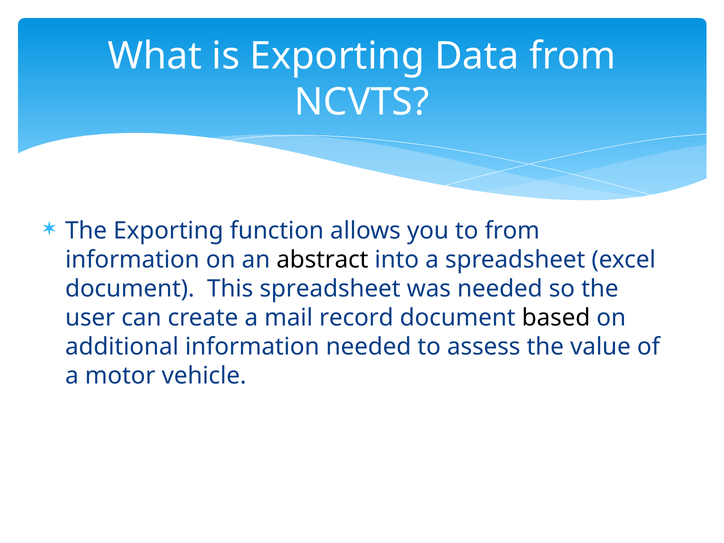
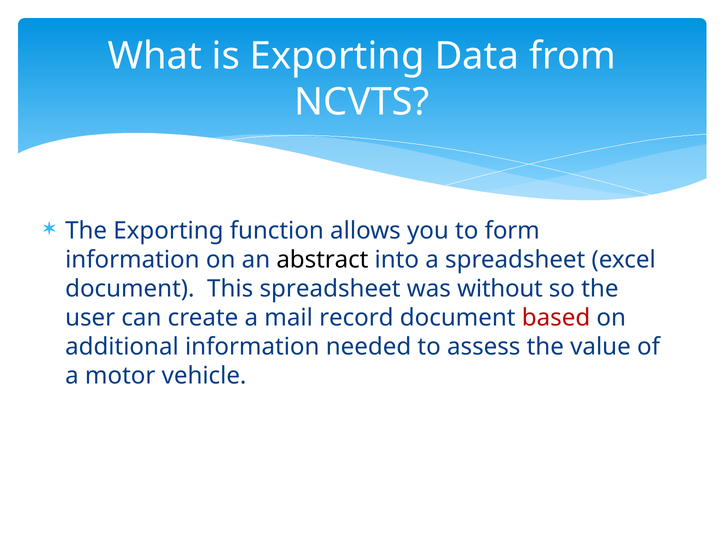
to from: from -> form (512, 231)
was needed: needed -> without (500, 289)
based colour: black -> red (556, 318)
